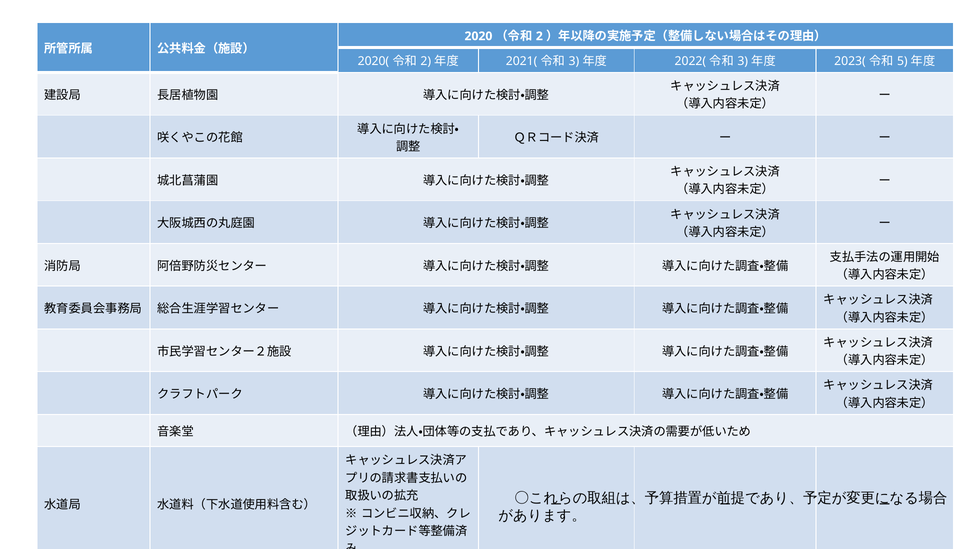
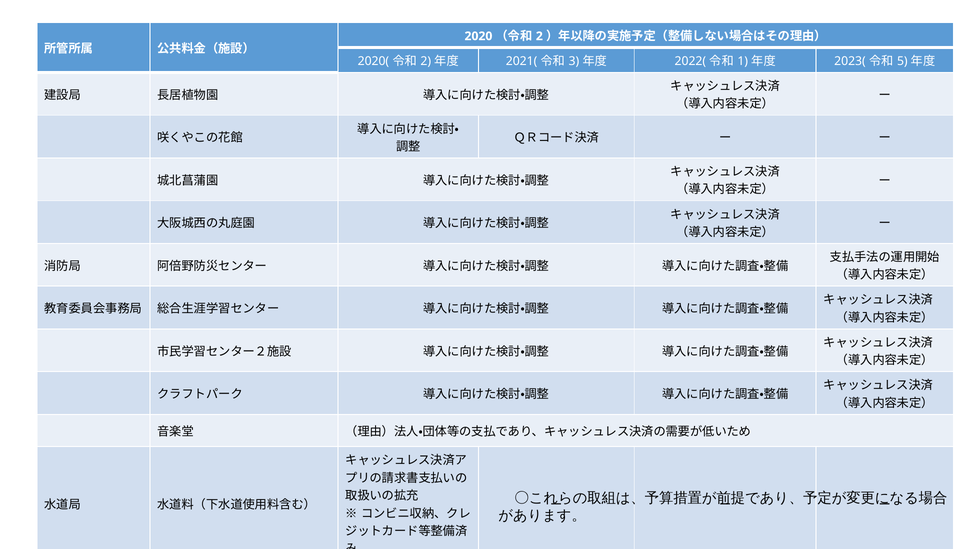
3: 3 -> 1 (743, 61)
